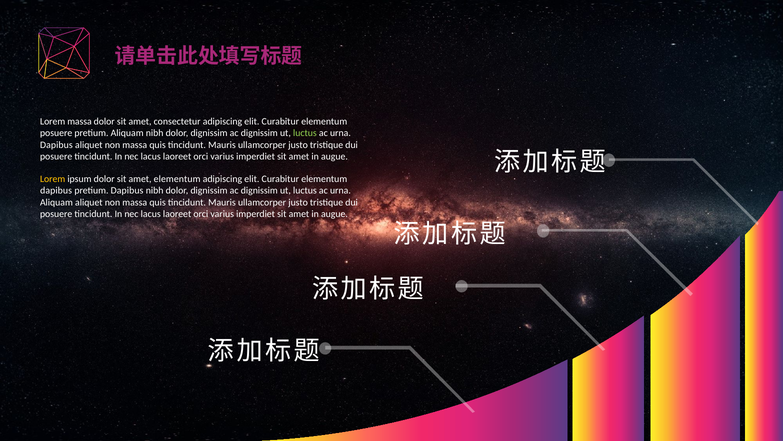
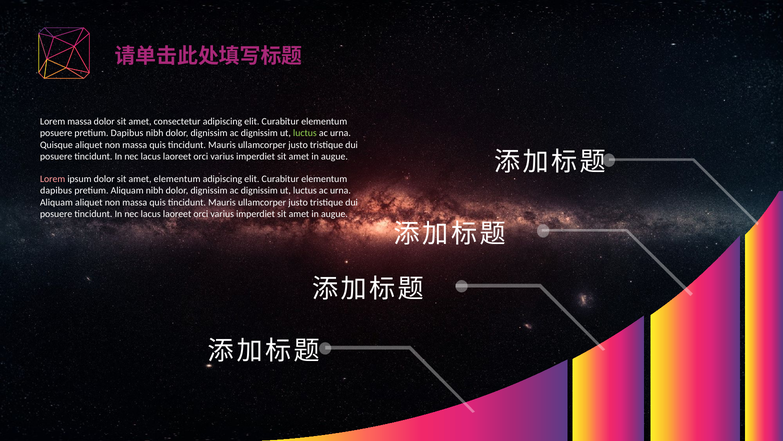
pretium Aliquam: Aliquam -> Dapibus (127, 133)
Dapibus: Dapibus -> Quisque (56, 145)
Lorem colour: yellow -> pink (53, 179)
pretium Dapibus: Dapibus -> Aliquam (127, 190)
